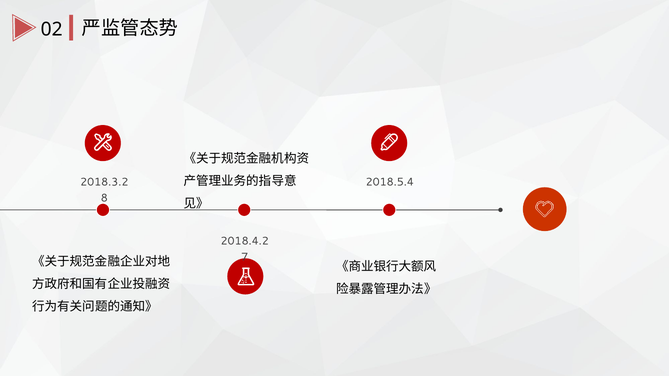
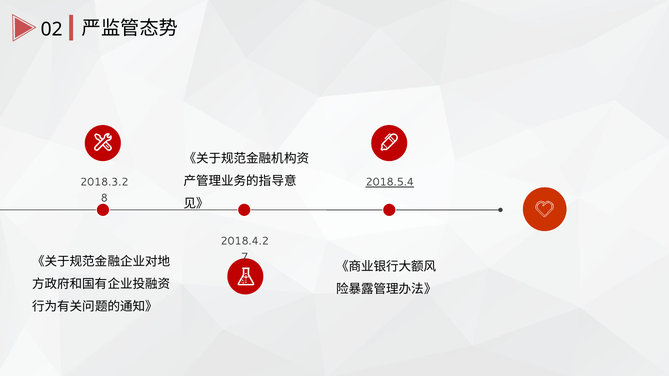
2018.5.4 underline: none -> present (390, 182)
